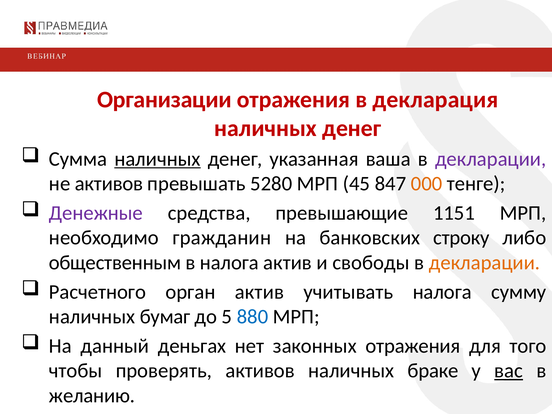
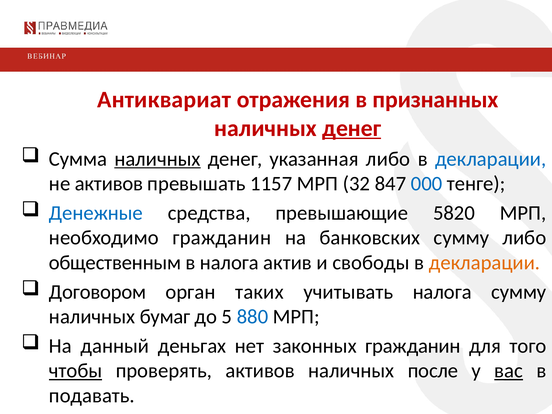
Организации: Организации -> Антиквариат (164, 100)
декларация: декларация -> признанных (436, 100)
денег underline: none -> present (352, 128)
указанная ваша: ваша -> либо (388, 159)
декларации colour: purple -> blue (491, 159)
5280: 5280 -> 1157 (271, 184)
45: 45 -> 32 (356, 184)
000 colour: orange -> blue (427, 184)
Денежные colour: purple -> blue (96, 213)
1151: 1151 -> 5820 (454, 213)
банковских строку: строку -> сумму (461, 238)
Расчетного: Расчетного -> Договором (98, 292)
орган актив: актив -> таких (259, 292)
законных отражения: отражения -> гражданин (413, 346)
чтобы underline: none -> present (76, 371)
браке: браке -> после (433, 371)
желанию: желанию -> подавать (92, 396)
